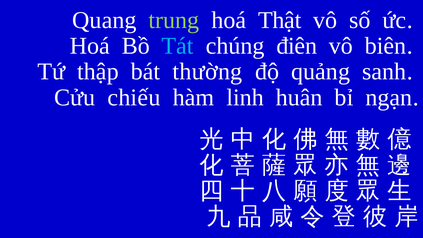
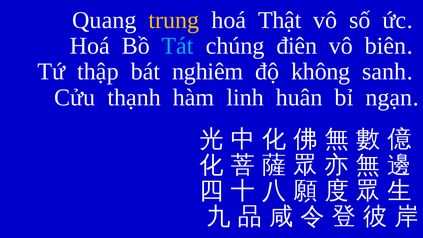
trung colour: light green -> yellow (174, 20)
thường: thường -> nghiêm (208, 72)
quảng: quảng -> không (321, 72)
chiếu: chiếu -> thạnh (134, 97)
